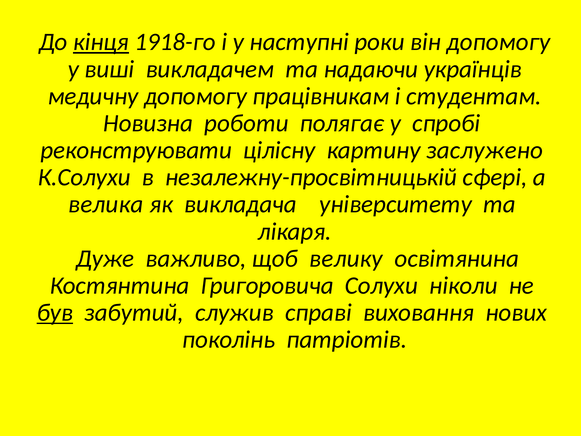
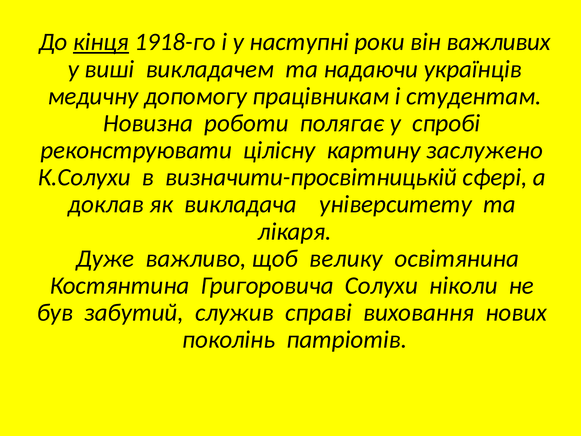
він допомогу: допомогу -> важливих (499, 42)
незалежну-просвітницькій: незалежну-просвітницькій -> визначити-просвітницькій (311, 177)
велика: велика -> доклав (106, 204)
був underline: present -> none (55, 312)
